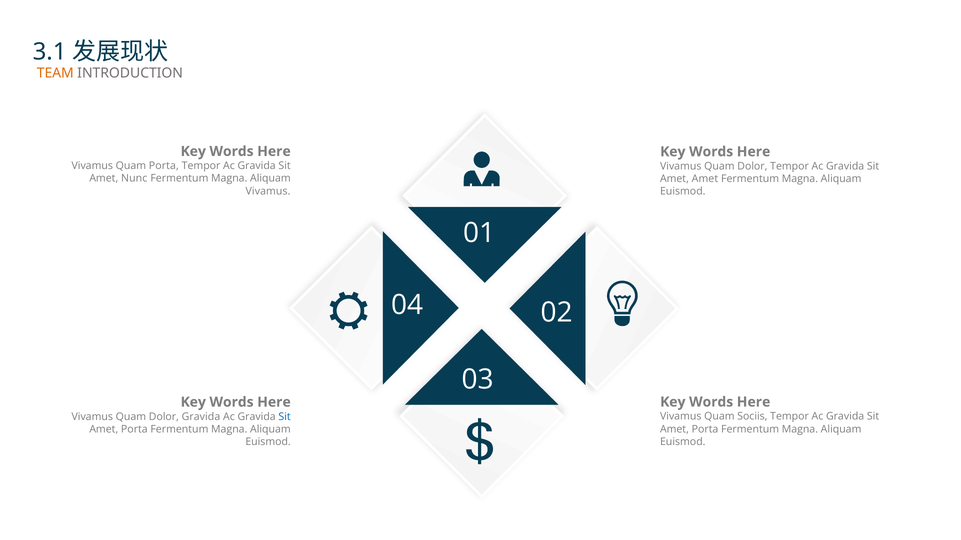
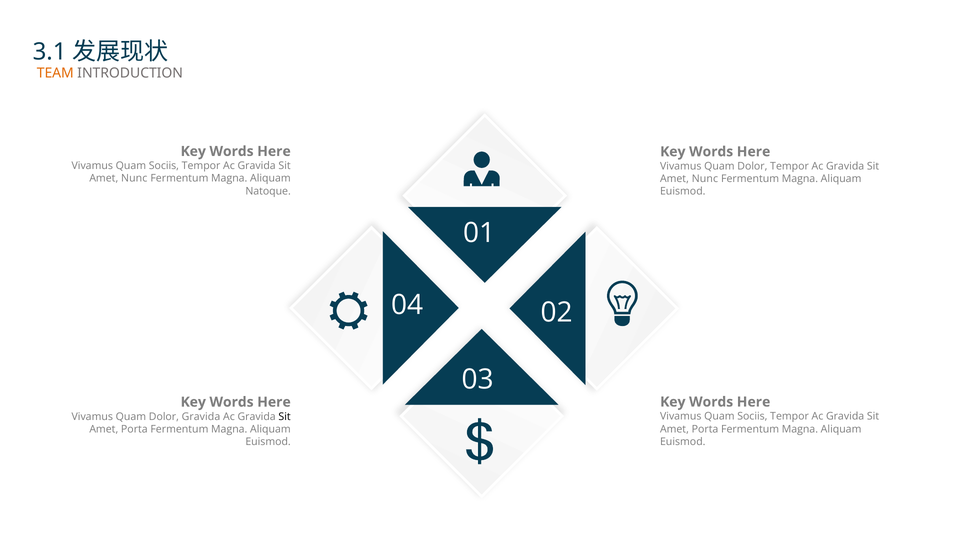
Porta: Porta -> Sociis (164, 166)
Amet: Amet -> Nunc (705, 179)
Vivamus: Vivamus -> Natoque (268, 191)
Sit colour: blue -> black (285, 417)
